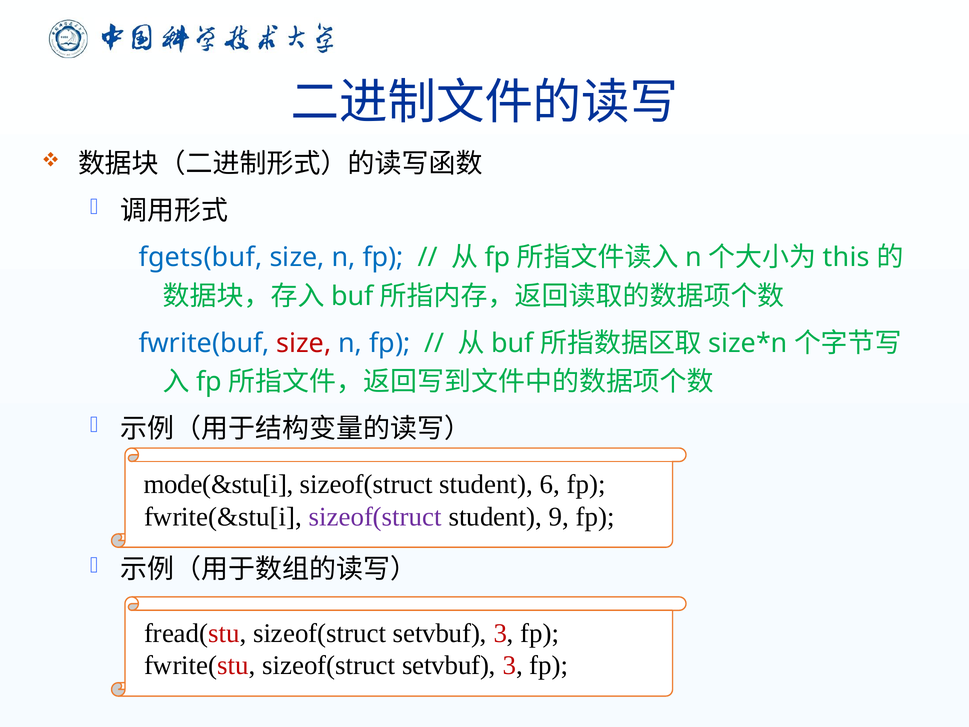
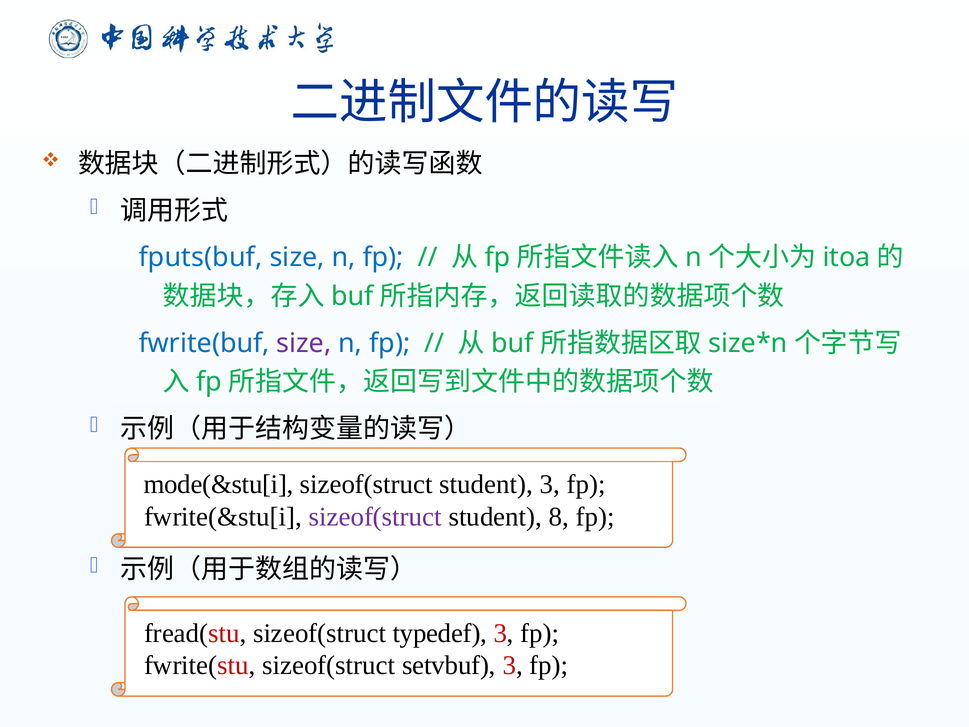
fgets(buf: fgets(buf -> fputs(buf (201, 257)
this: this -> itoa (846, 257)
size colour: red -> purple (304, 343)
student 6: 6 -> 3 (550, 484)
9: 9 -> 8 (559, 517)
fread(stu sizeof(struct setvbuf: setvbuf -> typedef (440, 633)
